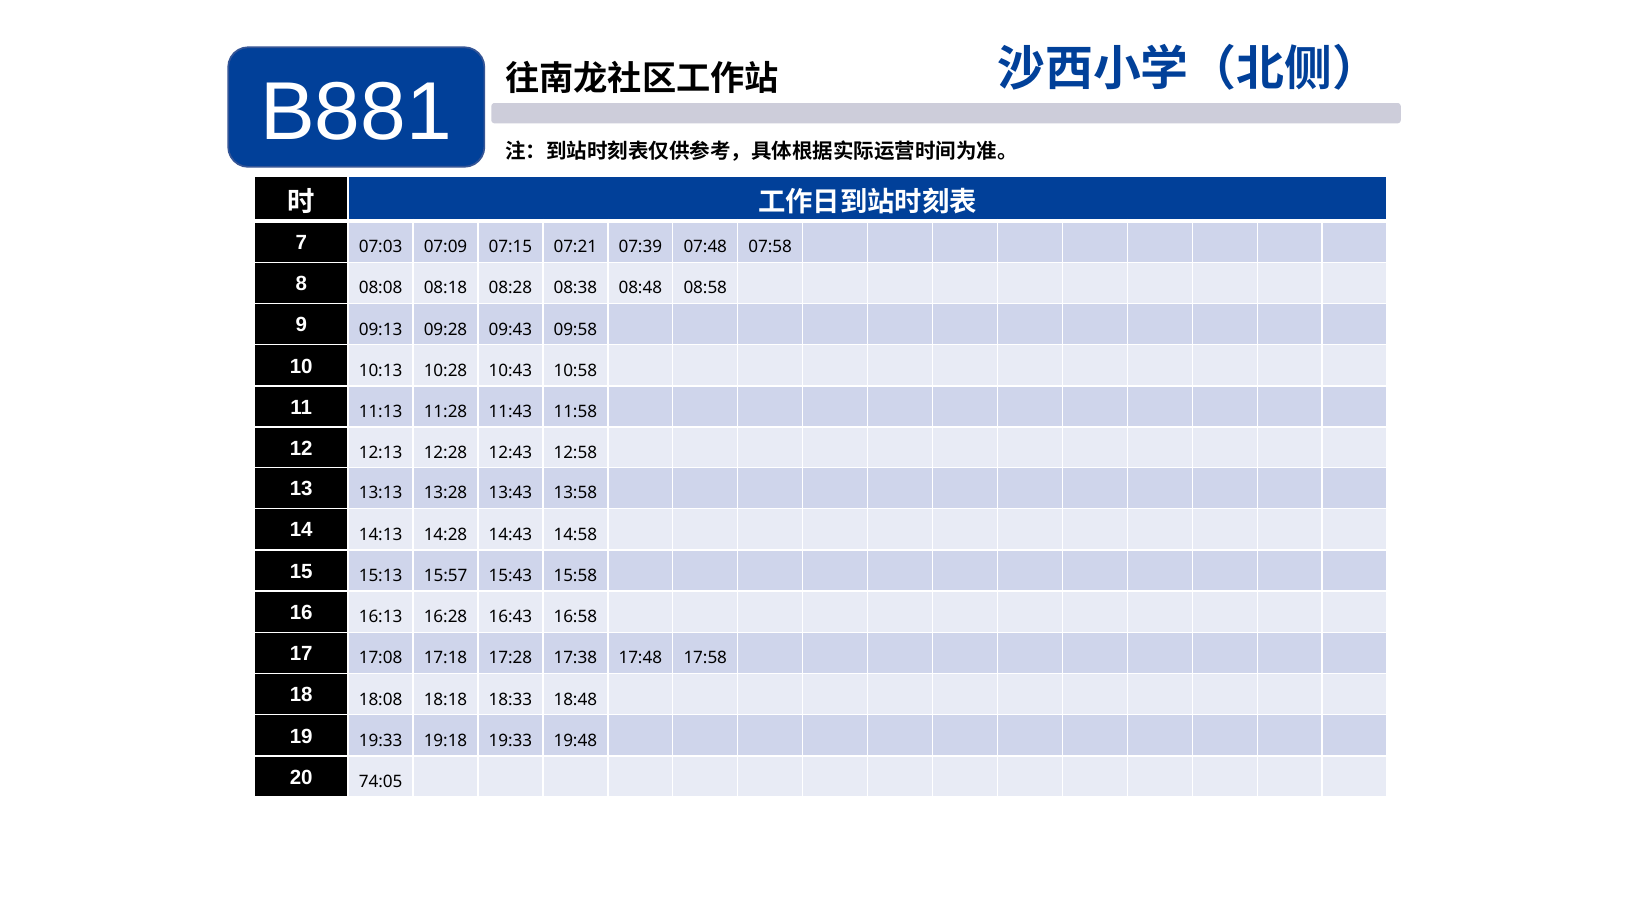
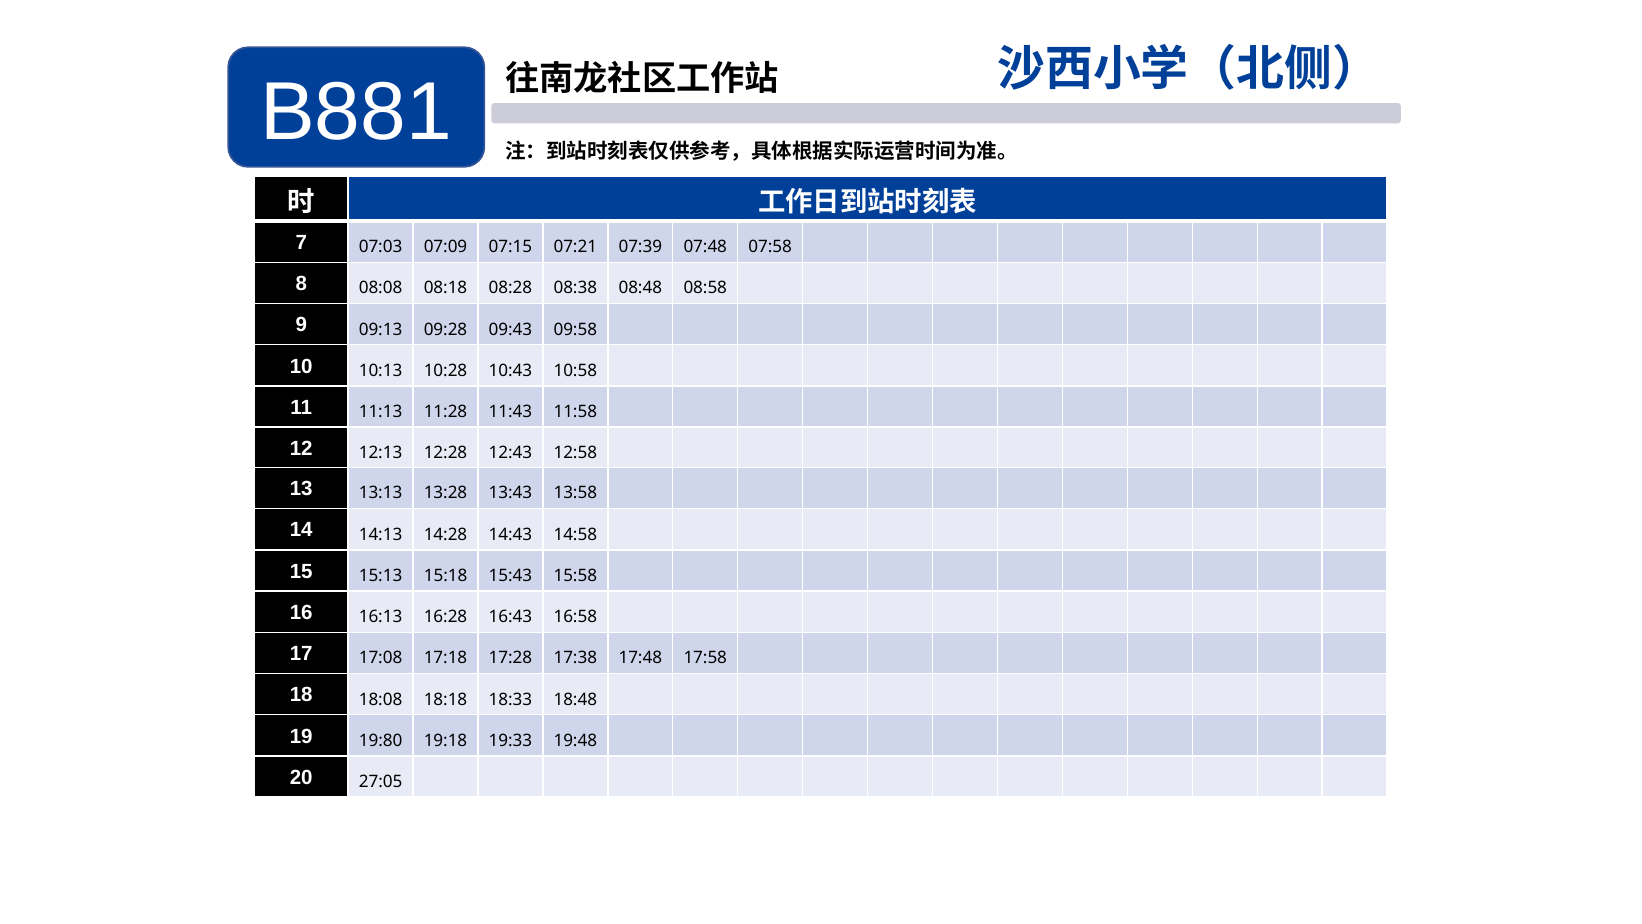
15:57: 15:57 -> 15:18 (446, 575)
19 19:33: 19:33 -> 19:80 (381, 740)
74:05: 74:05 -> 27:05 (381, 781)
